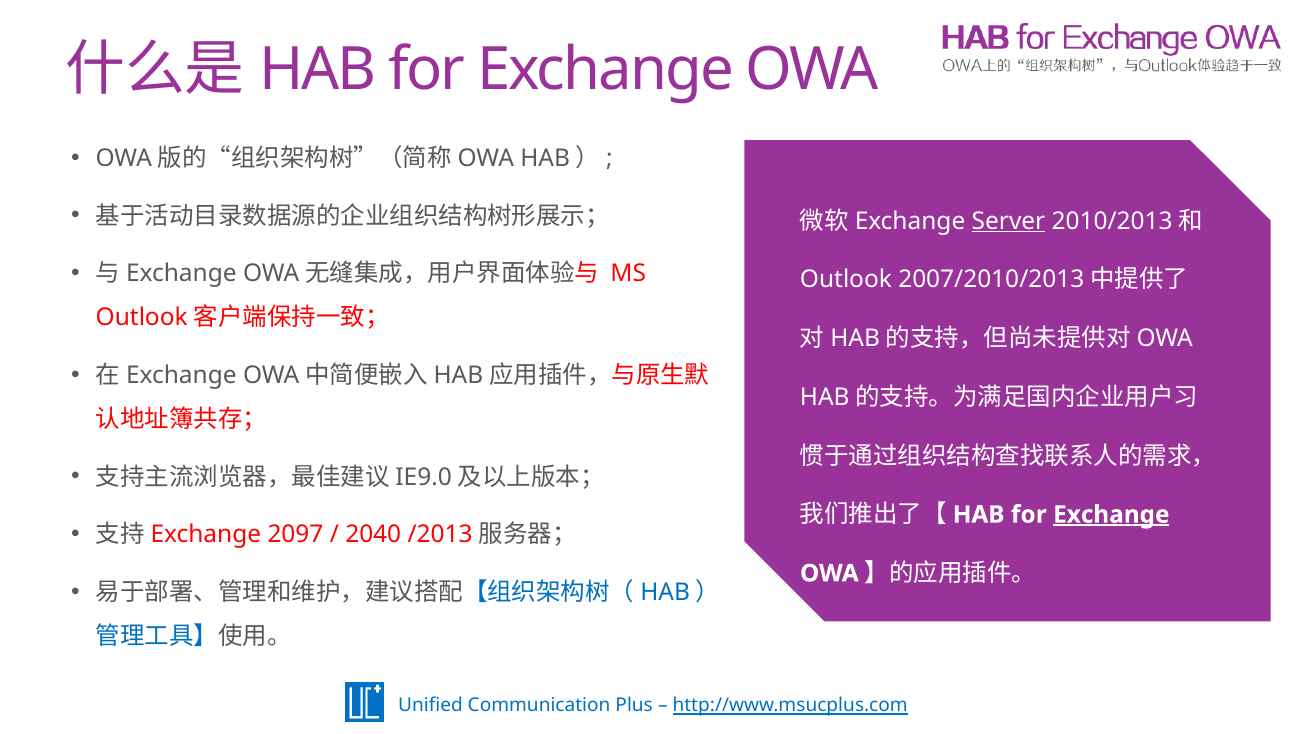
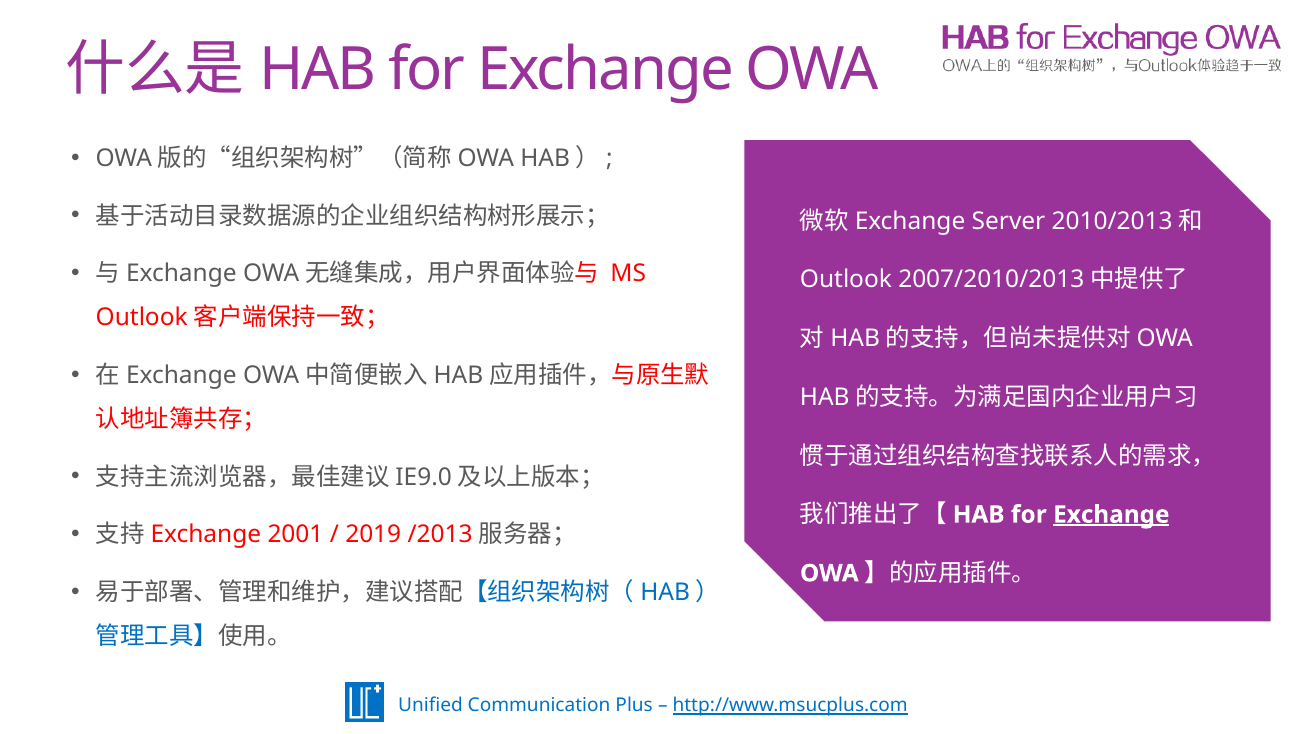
Server underline: present -> none (1009, 221)
2097: 2097 -> 2001 (295, 535)
2040: 2040 -> 2019 (373, 535)
